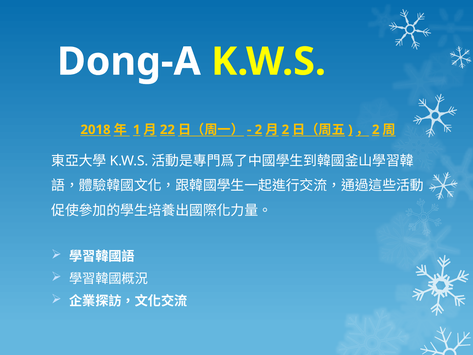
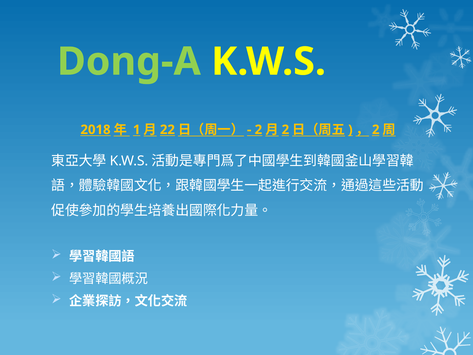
Dong-A colour: white -> light green (129, 62)
